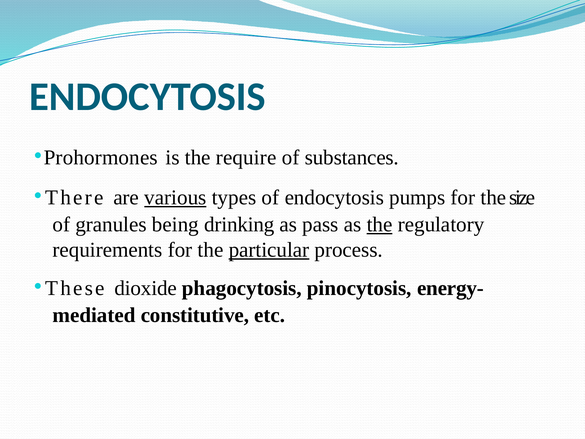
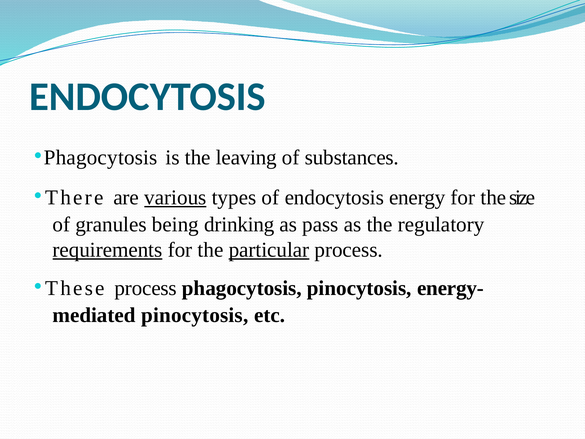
Prohormones: Prohormones -> Phagocytosis (101, 157)
require: require -> leaving (246, 157)
pumps: pumps -> energy (417, 197)
the underline: present -> none (380, 224)
requirements underline: none -> present (107, 250)
dioxide: dioxide -> process (146, 288)
mediated constitutive: constitutive -> pinocytosis (195, 315)
